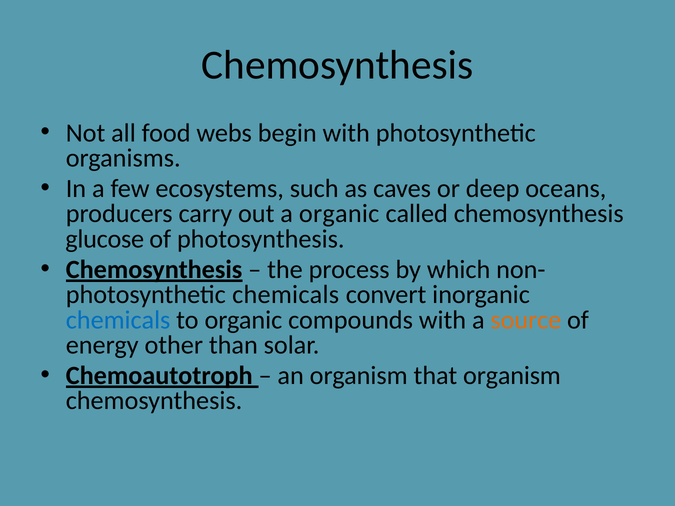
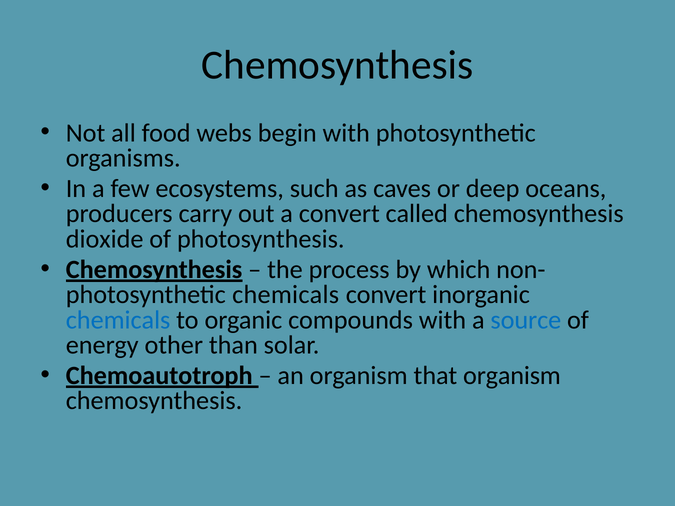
a organic: organic -> convert (339, 214)
glucose: glucose -> dioxide (105, 239)
source colour: orange -> blue (526, 320)
